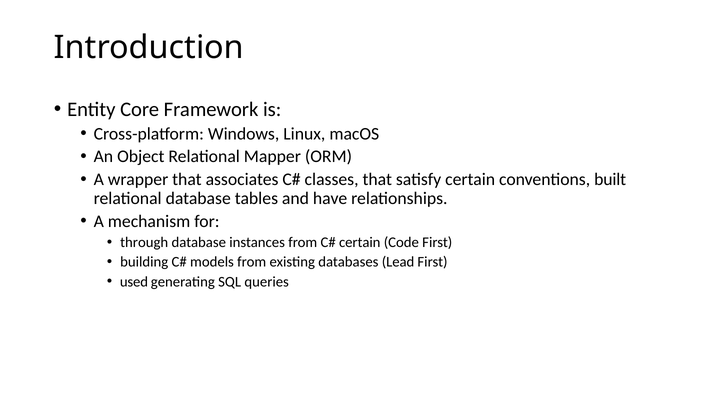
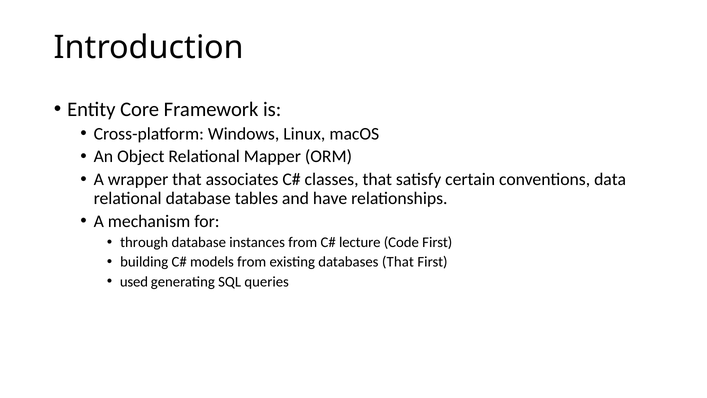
built: built -> data (610, 179)
certain: certain -> lecture (360, 242)
databases Lead: Lead -> That (398, 262)
